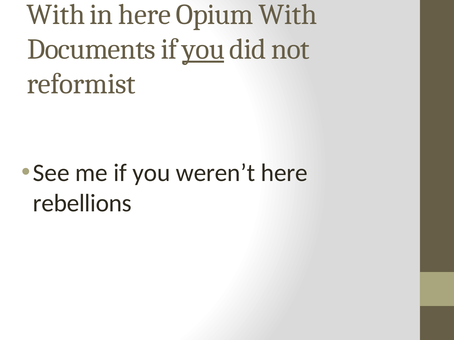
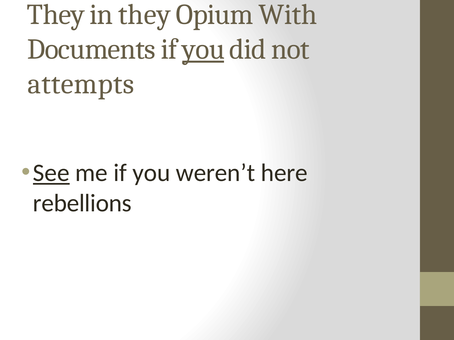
With: With -> They (56, 14)
in here: here -> they (144, 14)
reformist: reformist -> attempts (81, 84)
See underline: none -> present (51, 173)
